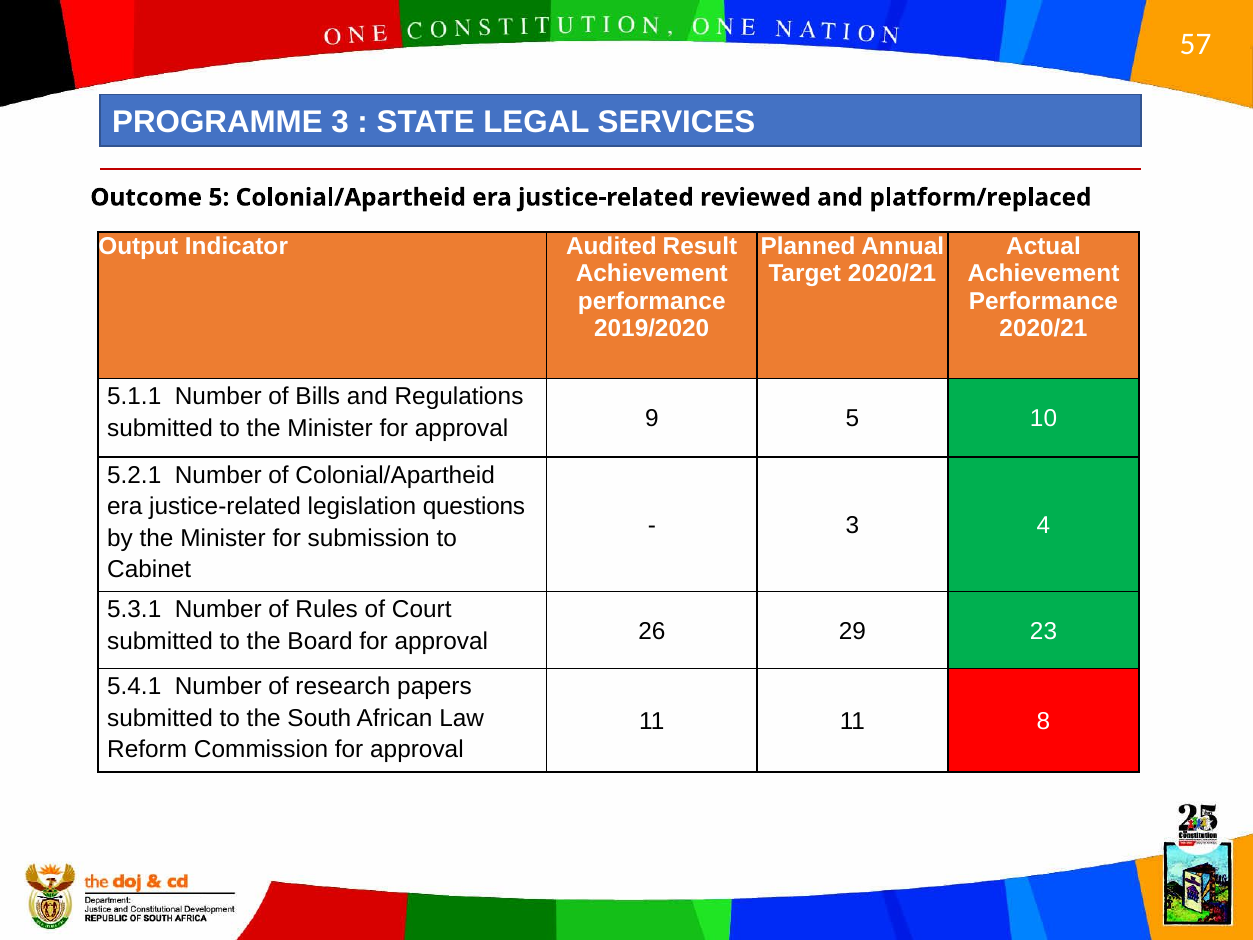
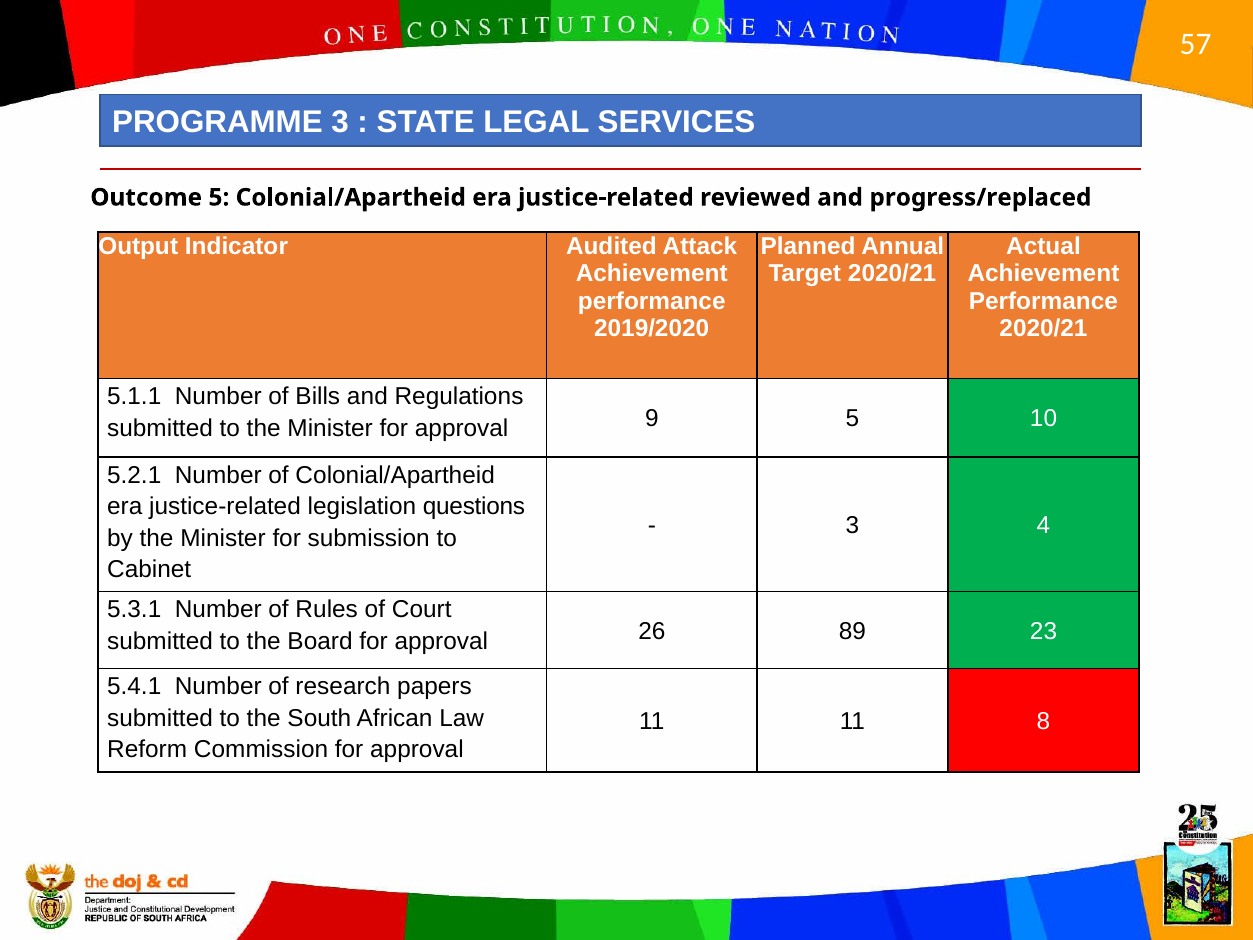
platform/replaced: platform/replaced -> progress/replaced (980, 197)
Result: Result -> Attack (700, 246)
29: 29 -> 89 (852, 631)
